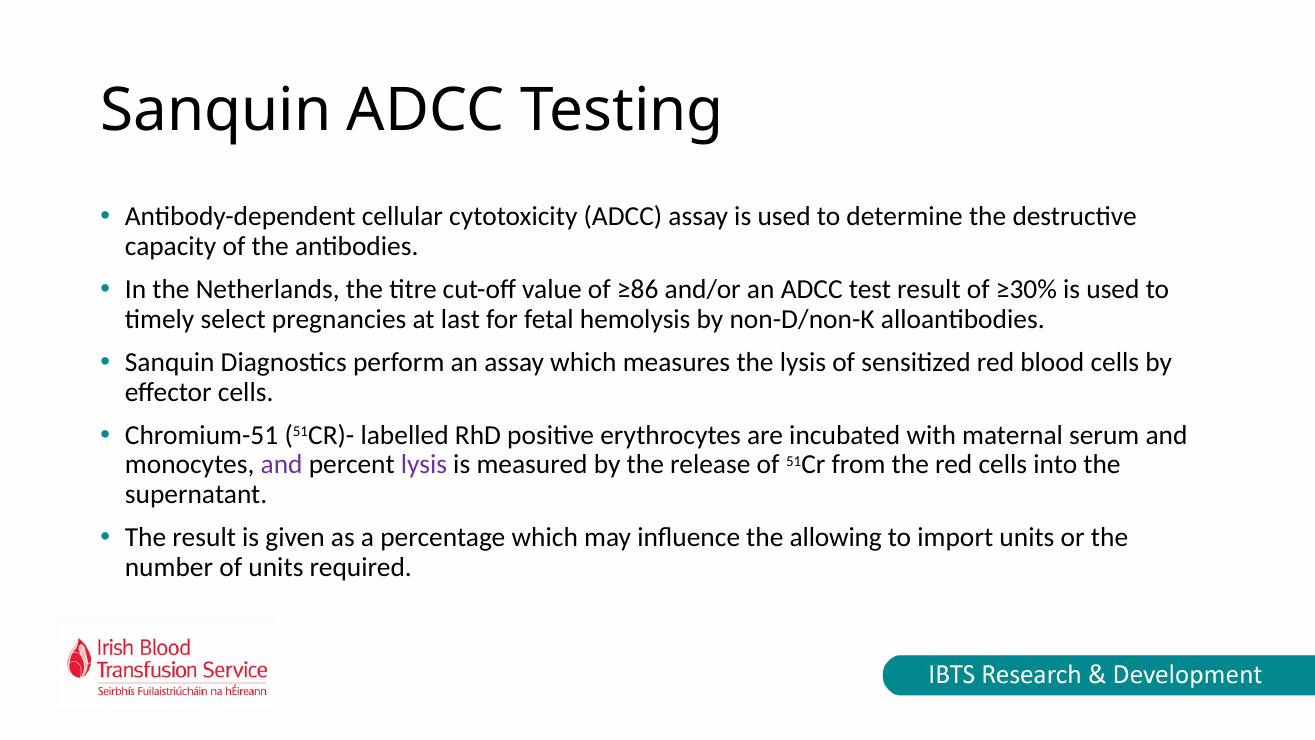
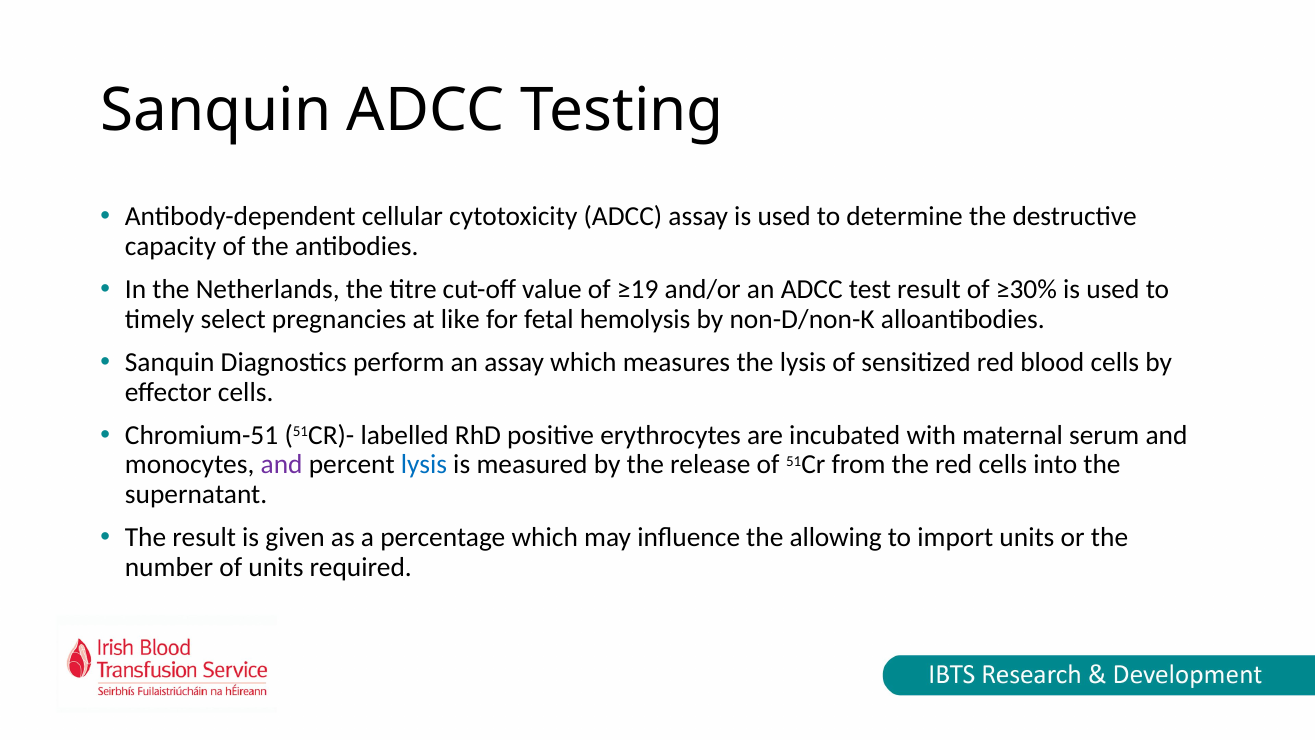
≥86: ≥86 -> ≥19 (638, 289)
last: last -> like (460, 319)
lysis colour: purple -> blue (424, 465)
